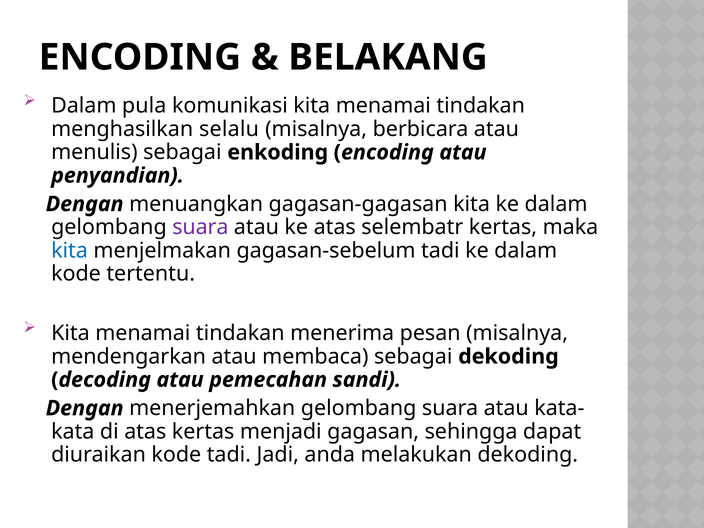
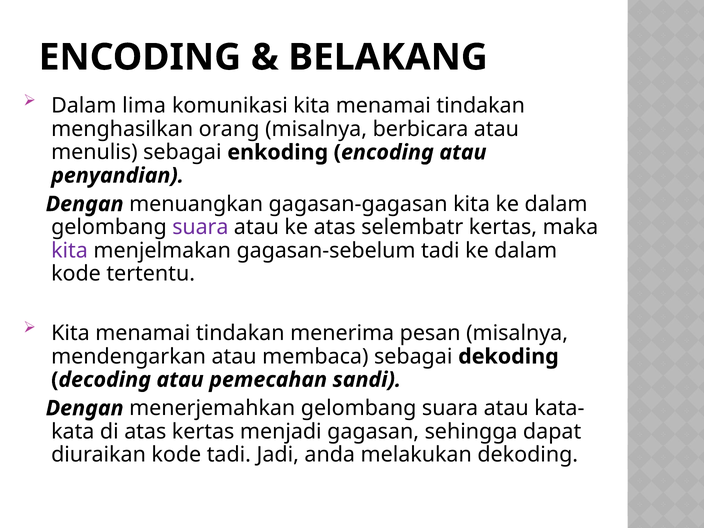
pula: pula -> lima (144, 106)
selalu: selalu -> orang (229, 129)
kita colour: blue -> purple (70, 250)
